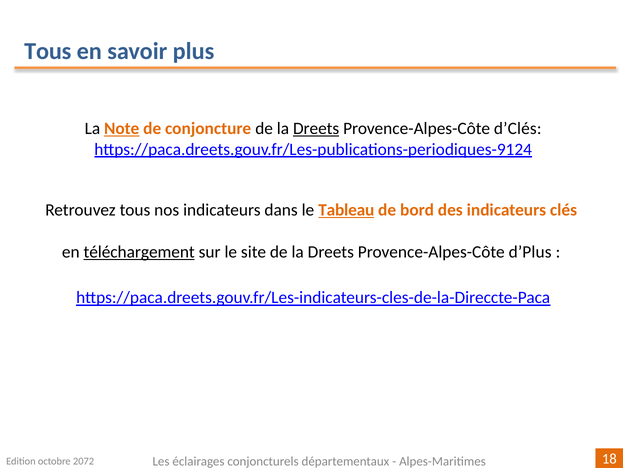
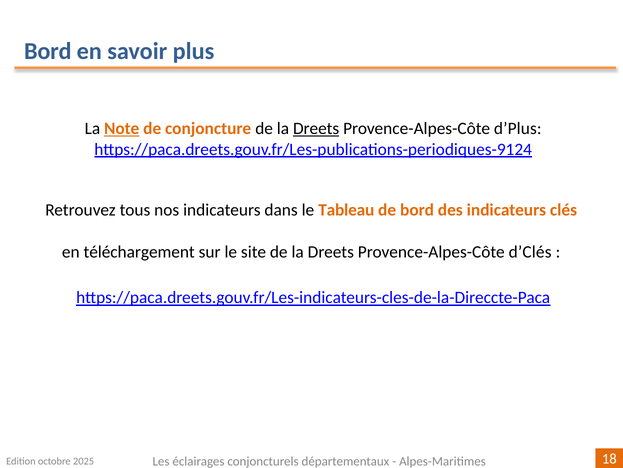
Tous: Tous -> Bord (48, 51)
d’Clés: d’Clés -> d’Plus (518, 128)
Tableau underline: present -> none (346, 210)
téléchargement underline: present -> none (139, 251)
d’Plus: d’Plus -> d’Clés (530, 251)
2072: 2072 -> 2025 (84, 461)
